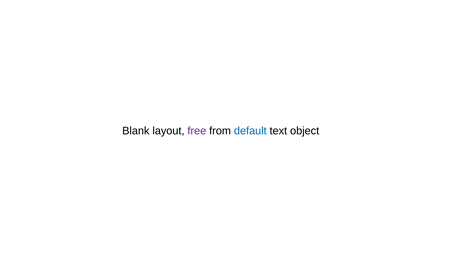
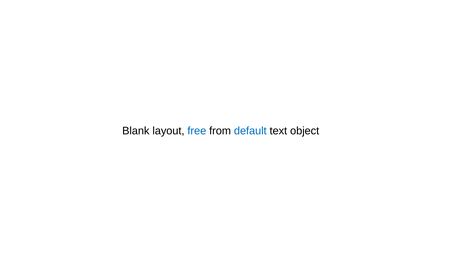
free colour: purple -> blue (197, 131)
